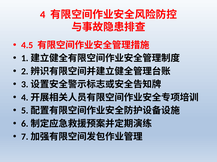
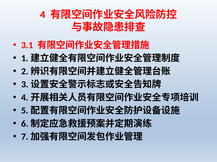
4.5: 4.5 -> 3.1 (27, 45)
